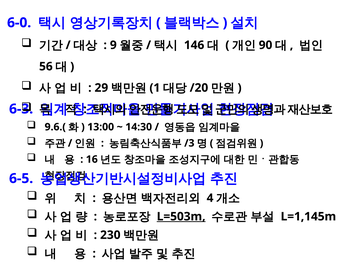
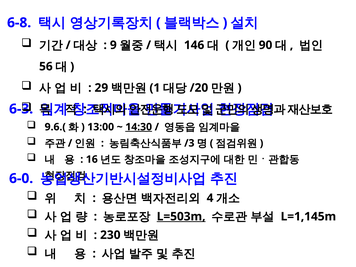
6-0: 6-0 -> 6-8 (19, 23)
14:30 underline: none -> present (139, 127)
6-5: 6-5 -> 6-0 (21, 178)
